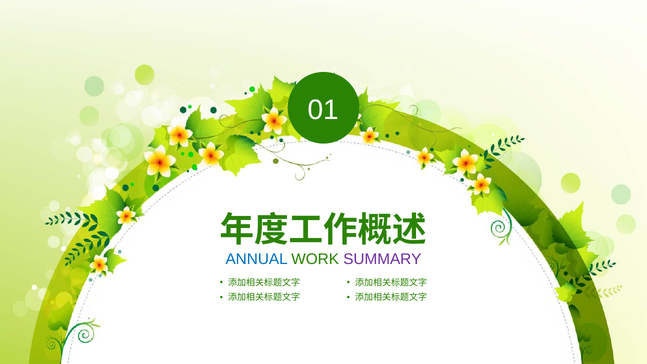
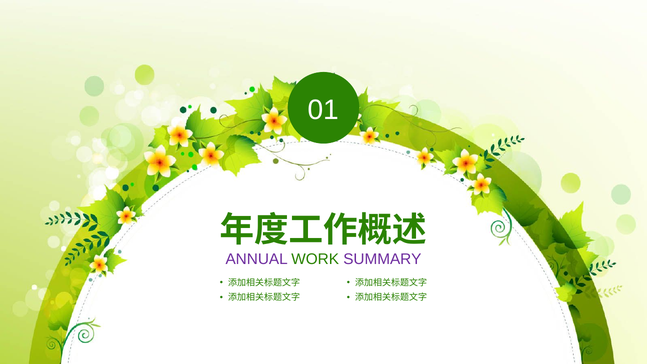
ANNUAL colour: blue -> purple (257, 259)
